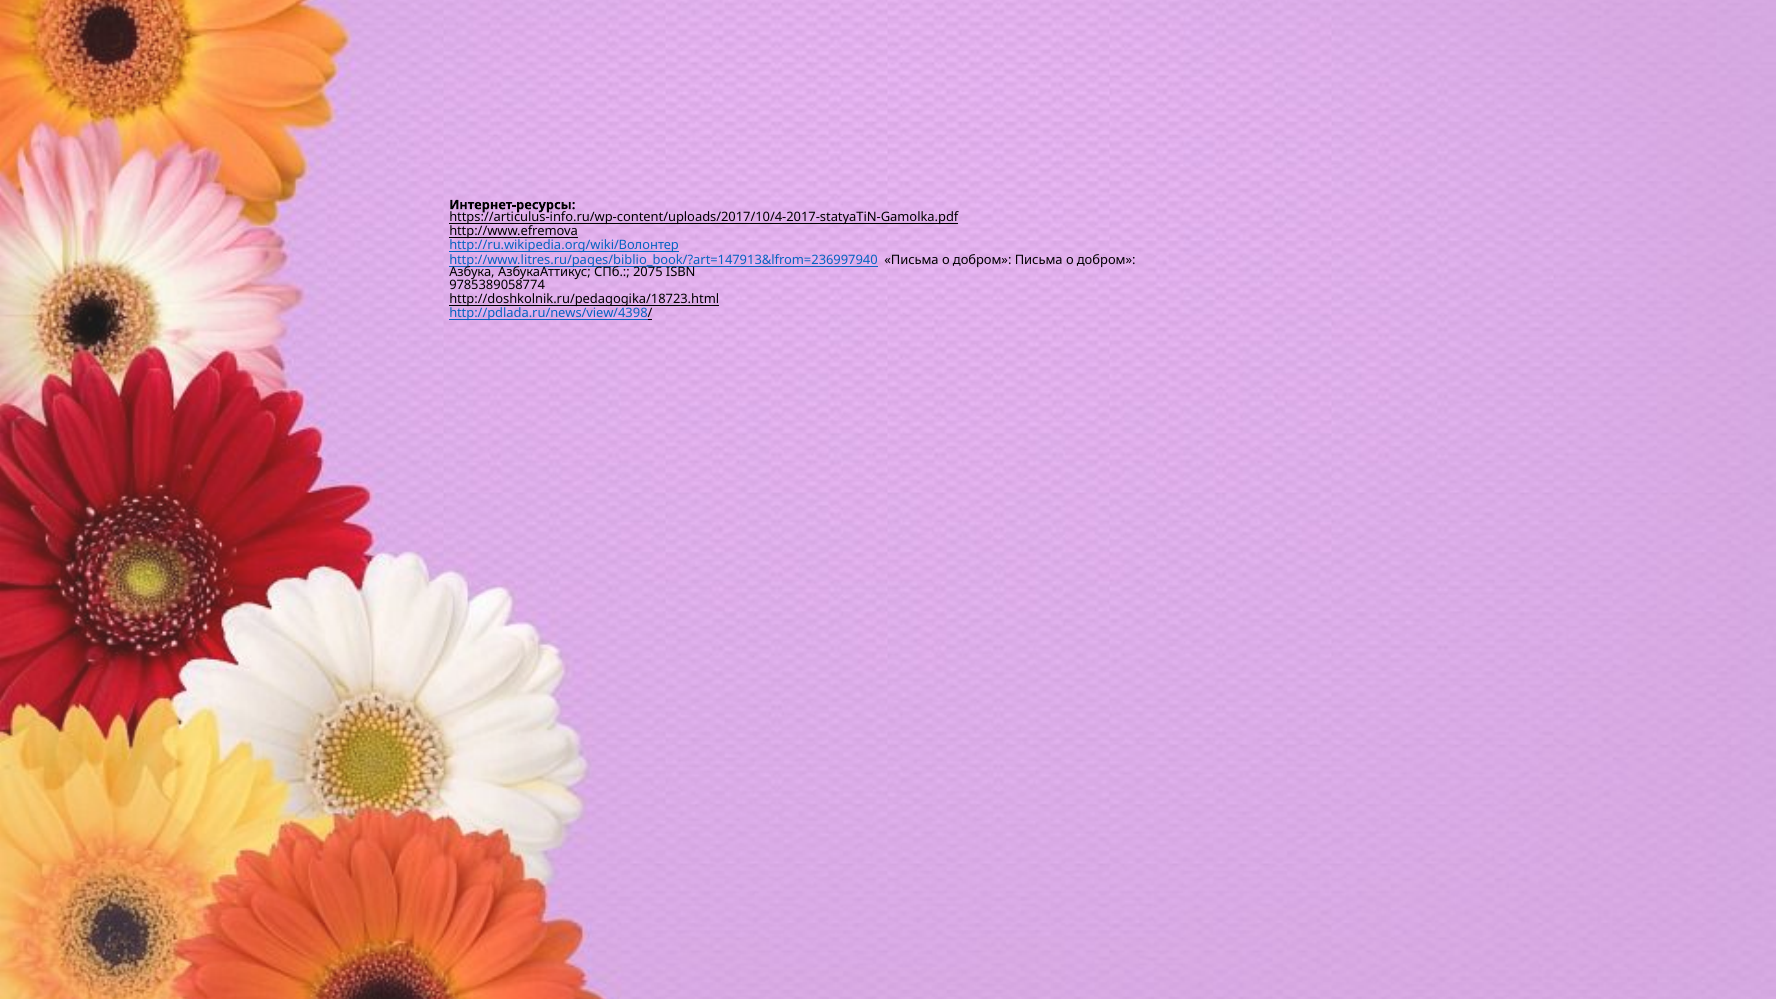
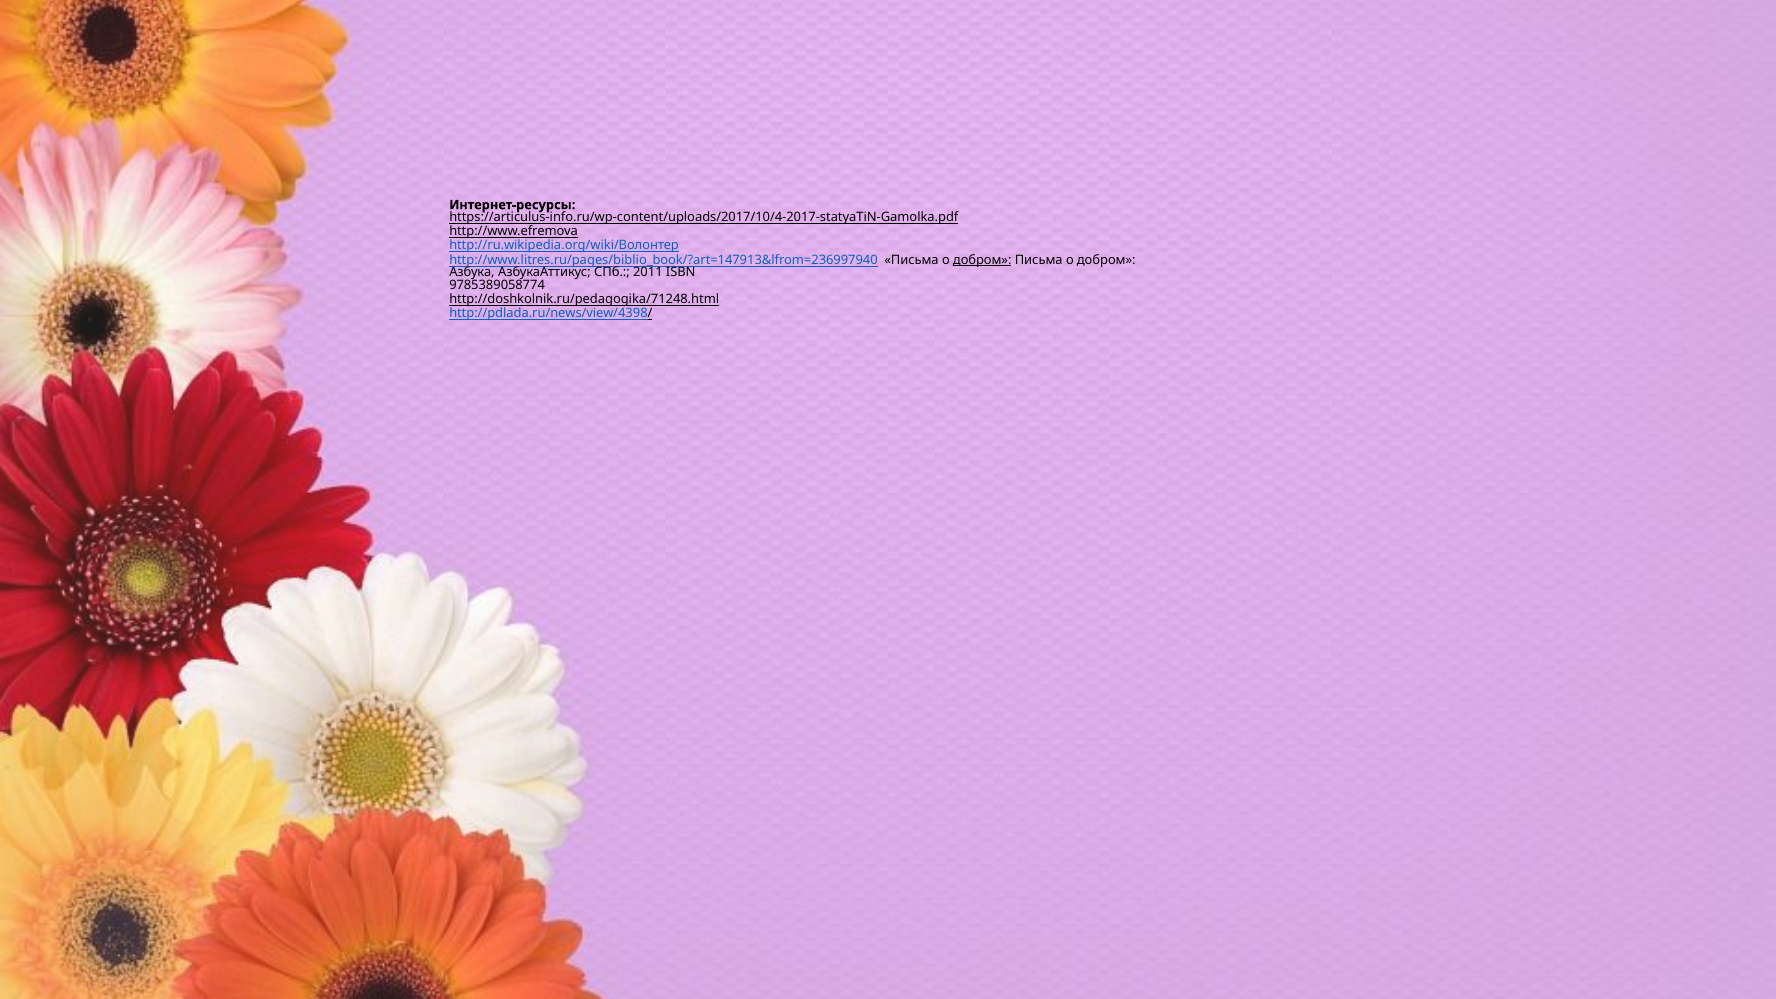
добром underline: none -> present (982, 260)
2075: 2075 -> 2011 (648, 273)
http://doshkolnik.ru/pedagogika/18723.html: http://doshkolnik.ru/pedagogika/18723.html -> http://doshkolnik.ru/pedagogika/71248.html (584, 299)
